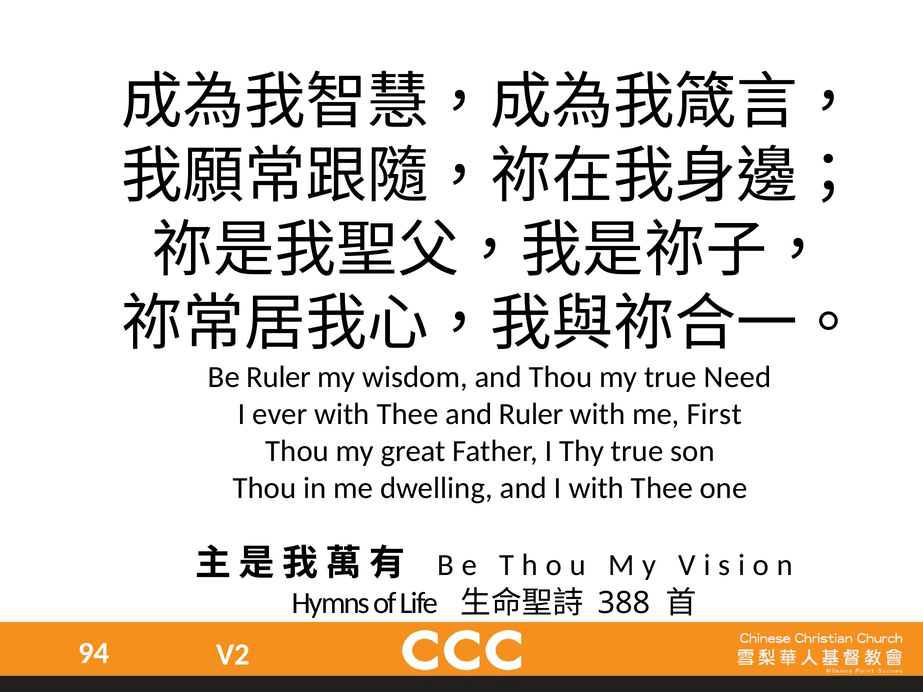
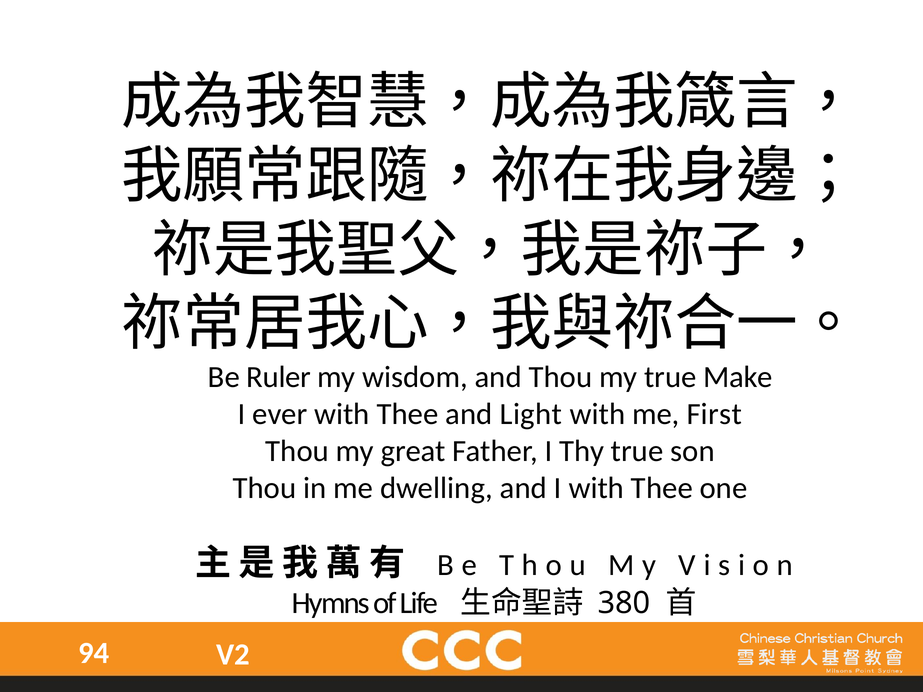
Need: Need -> Make (738, 377)
and Ruler: Ruler -> Light (531, 414)
388: 388 -> 380 (624, 603)
